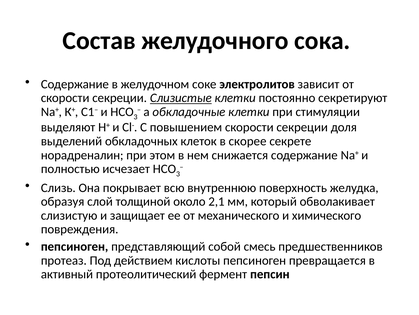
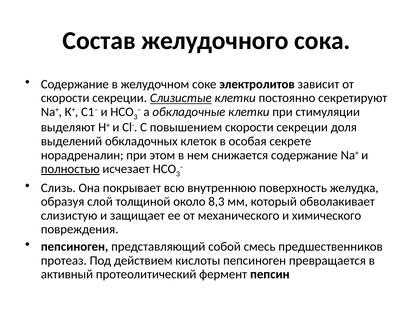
скорее: скорее -> особая (248, 141)
полностью underline: none -> present (70, 169)
2,1: 2,1 -> 8,3 (216, 201)
